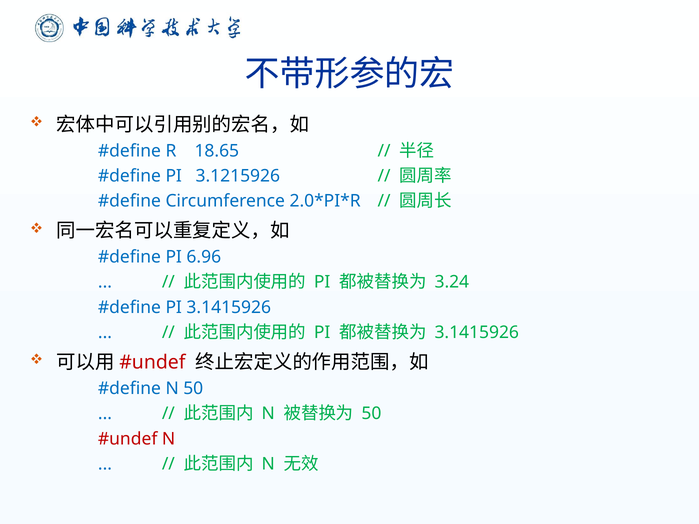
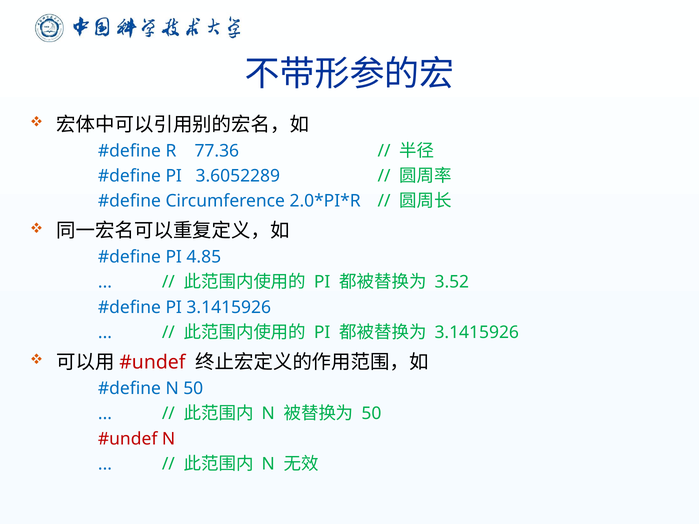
18.65: 18.65 -> 77.36 (217, 151)
3.1215926: 3.1215926 -> 3.6052289 (238, 176)
6.96: 6.96 -> 4.85 (204, 257)
3.24: 3.24 -> 3.52 (452, 282)
